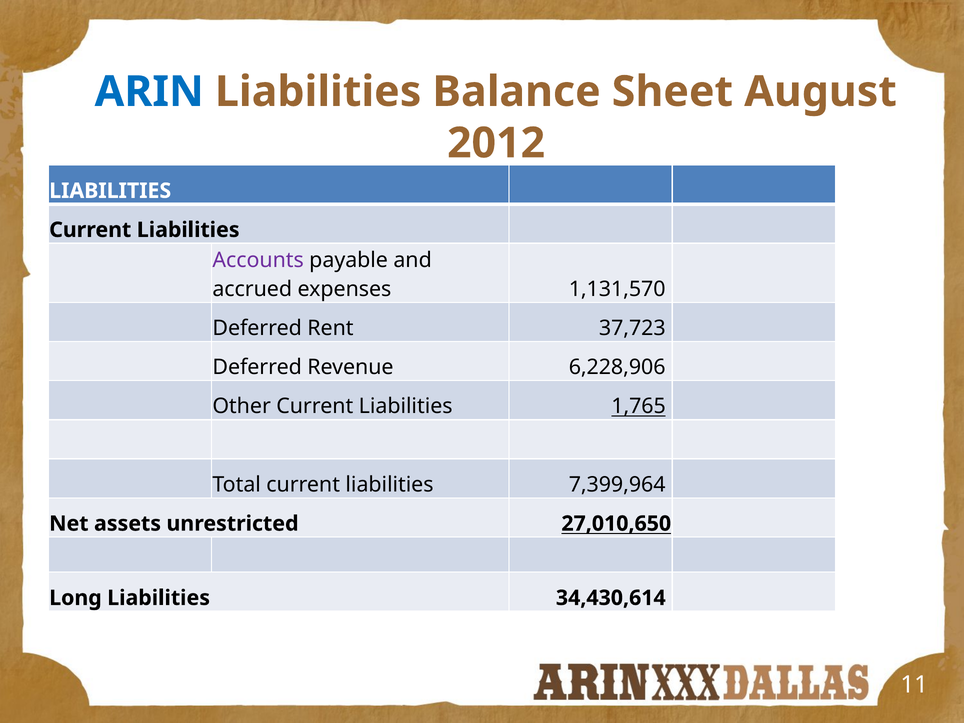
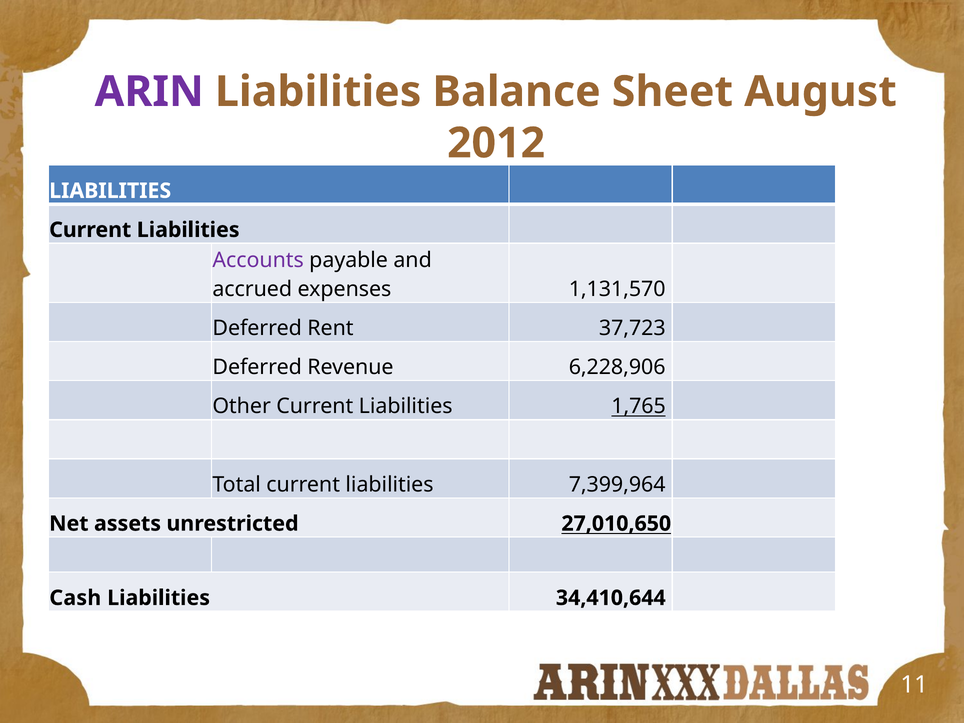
ARIN colour: blue -> purple (149, 92)
Long: Long -> Cash (75, 598)
34,430,614: 34,430,614 -> 34,410,644 (611, 598)
